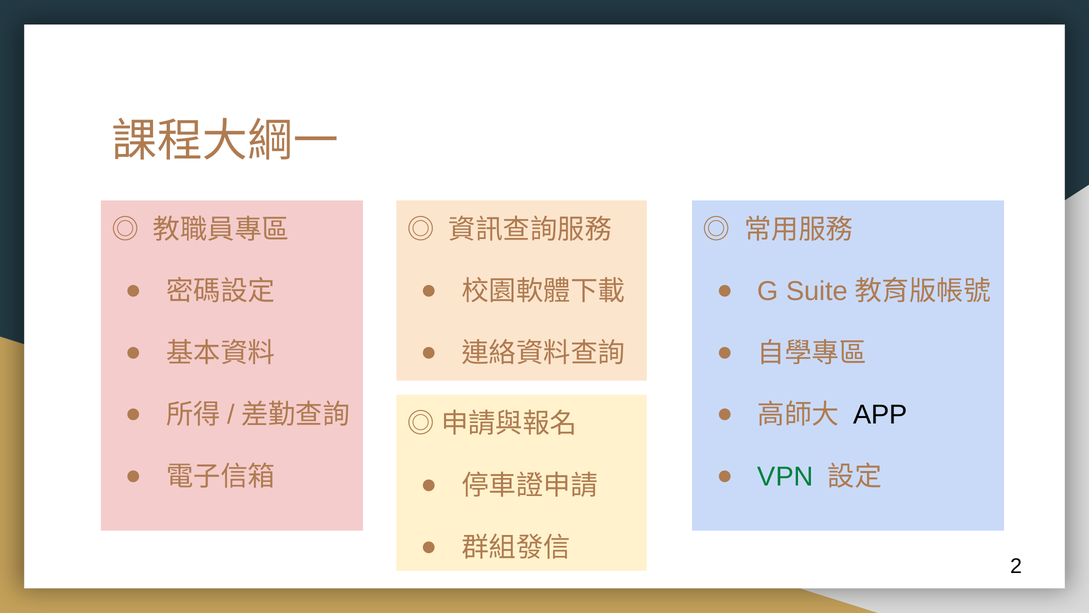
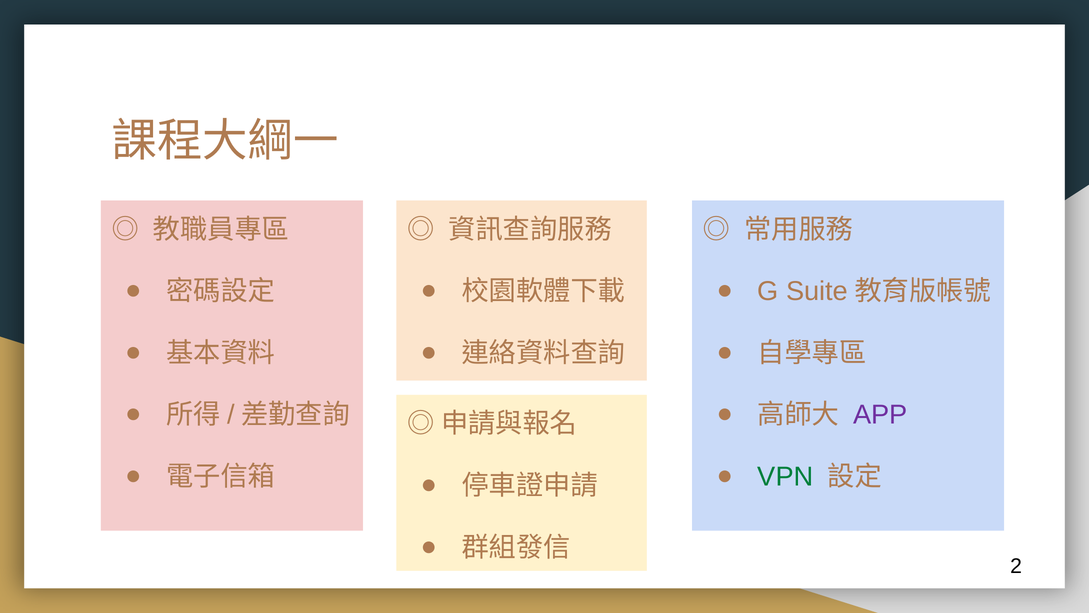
APP colour: black -> purple (880, 415)
